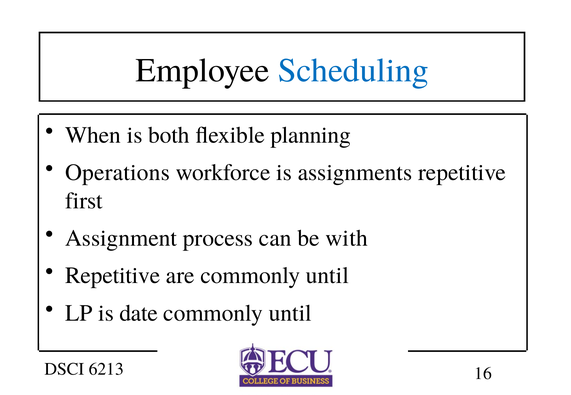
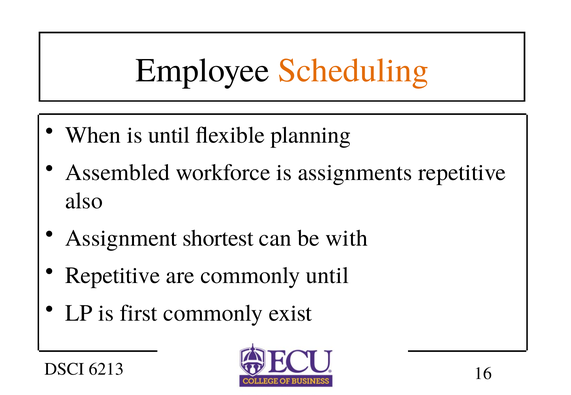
Scheduling colour: blue -> orange (353, 70)
is both: both -> until (169, 135)
Operations: Operations -> Assembled (118, 173)
first: first -> also (84, 201)
process: process -> shortest (218, 238)
date: date -> first (139, 313)
until: until -> exist (290, 313)
